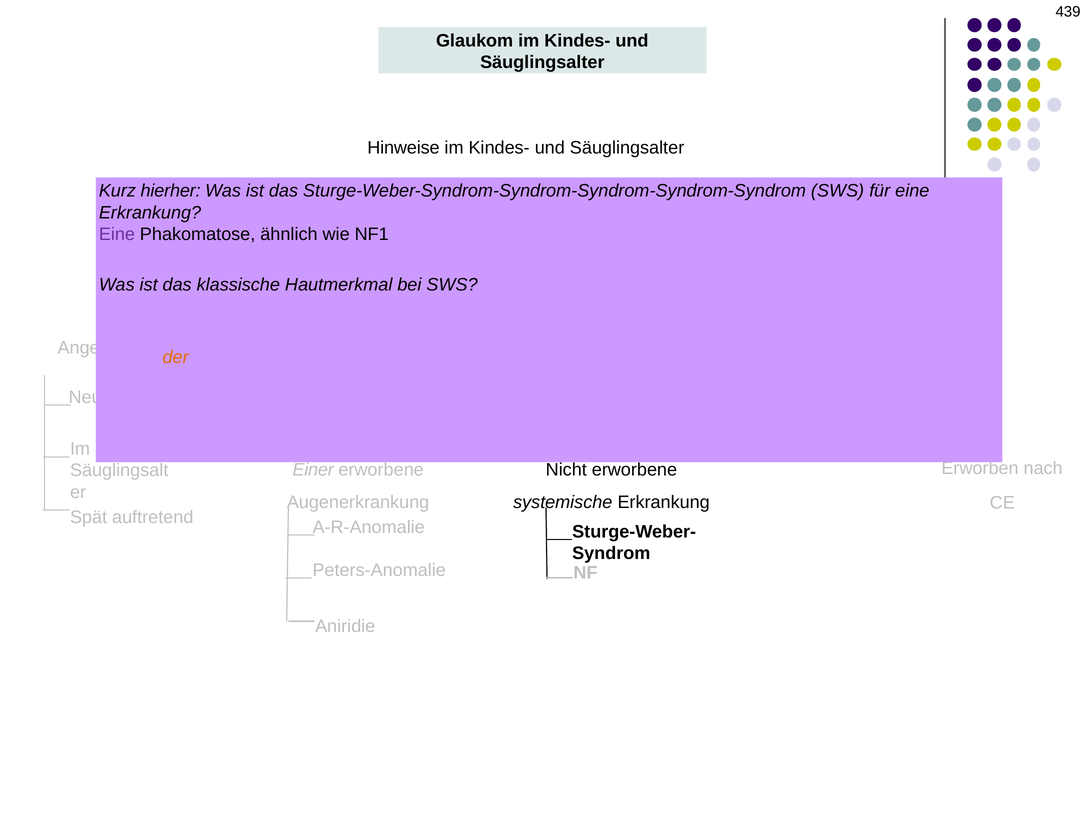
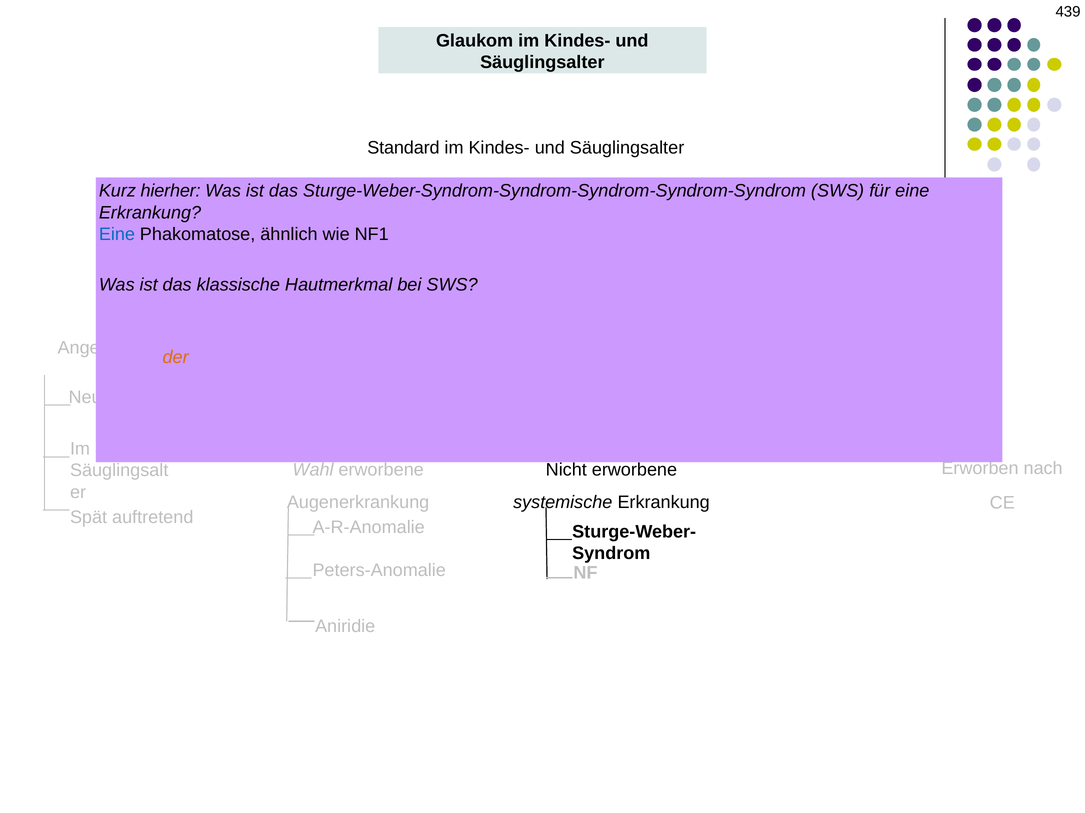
Hinweise: Hinweise -> Standard (403, 148)
Eine colour: purple -> blue (117, 235)
Einer: Einer -> Wahl (313, 470)
